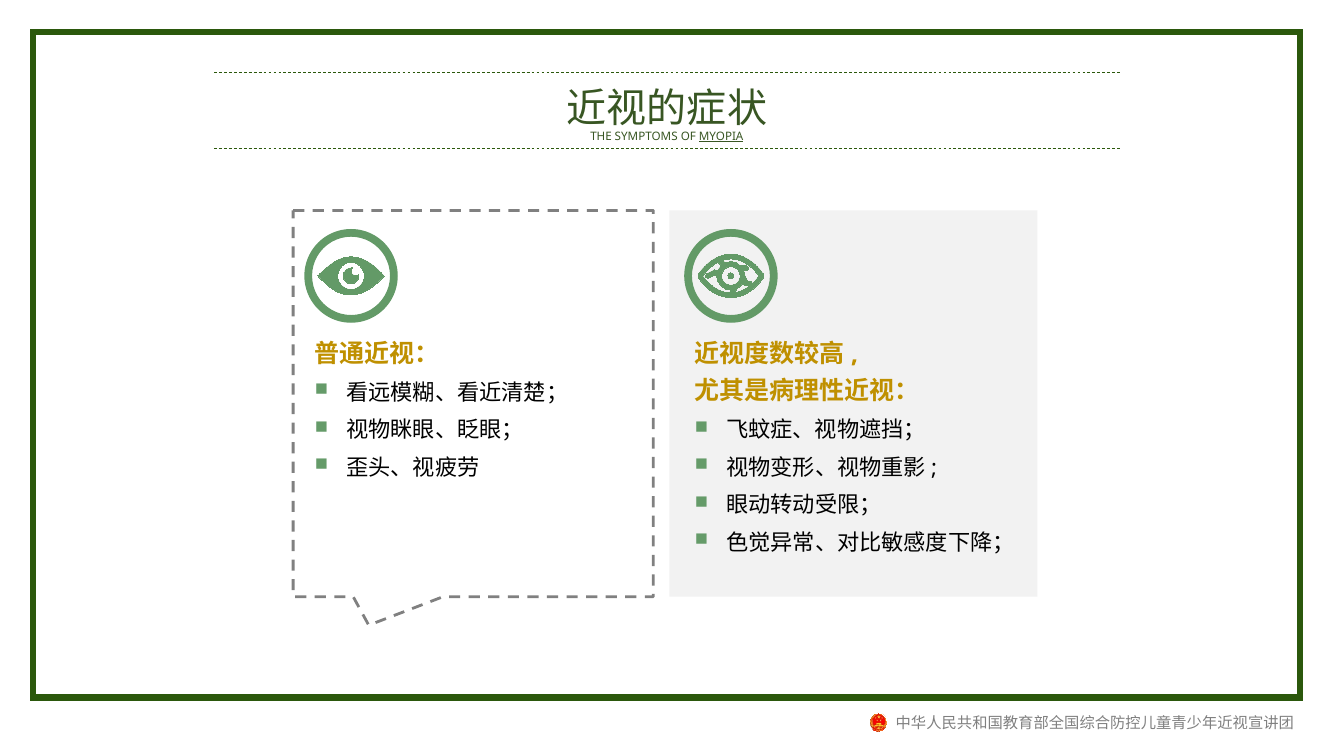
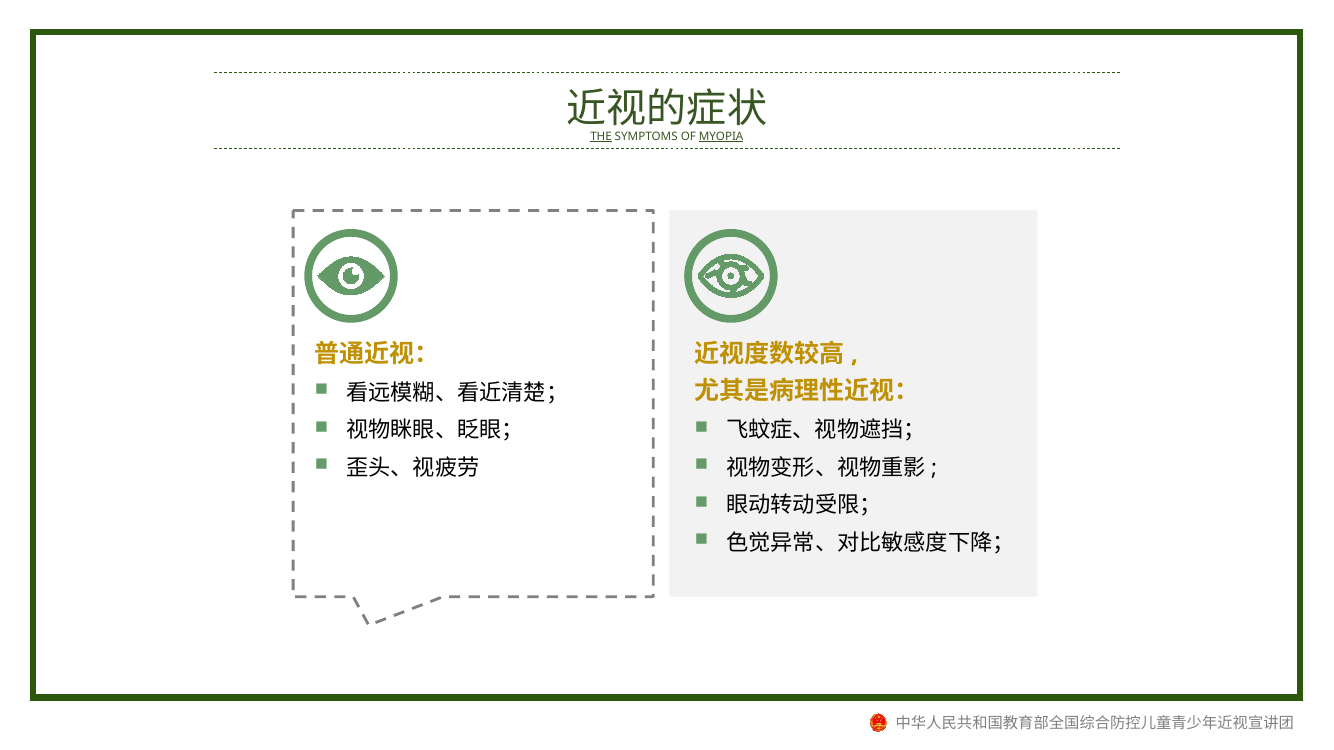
THE underline: none -> present (601, 137)
